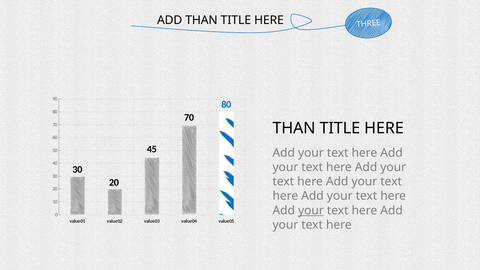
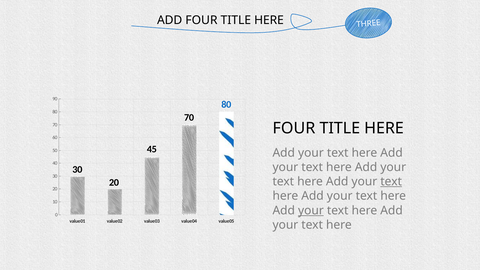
ADD THAN: THAN -> FOUR (201, 20)
THAN: THAN -> FOUR (294, 128)
text underline: none -> present (391, 182)
